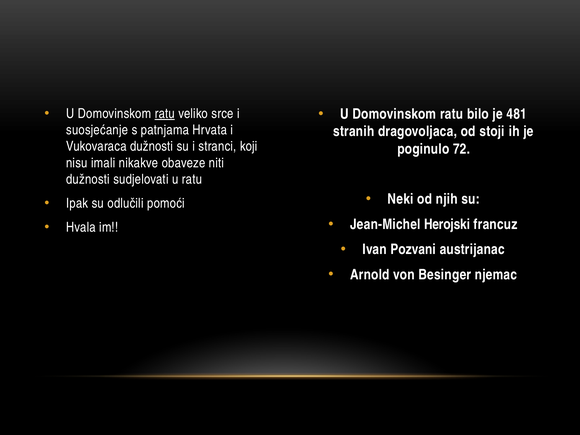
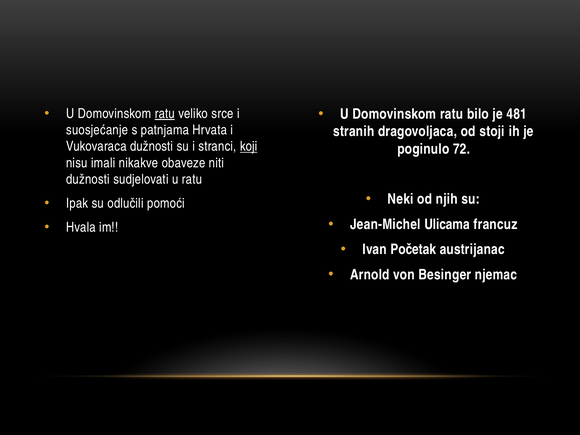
koji underline: none -> present (249, 146)
Herojski: Herojski -> Ulicama (447, 224)
Pozvani: Pozvani -> Početak (413, 249)
